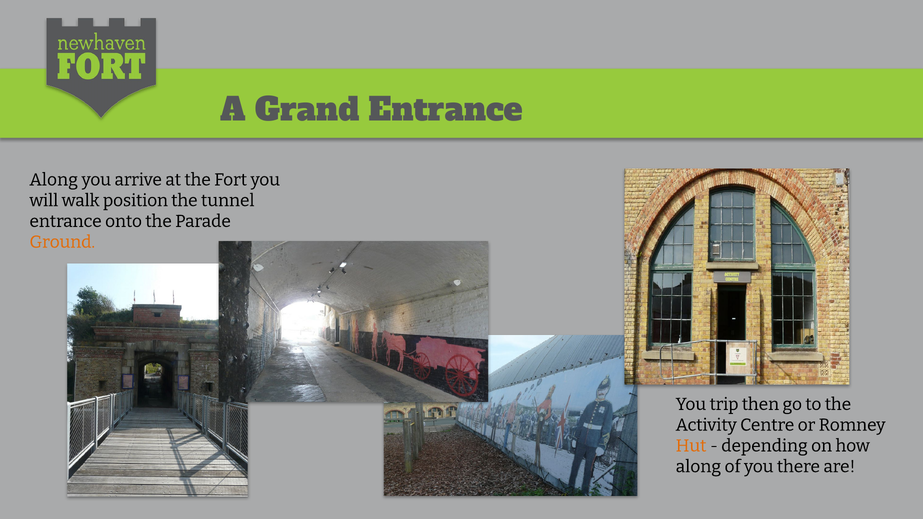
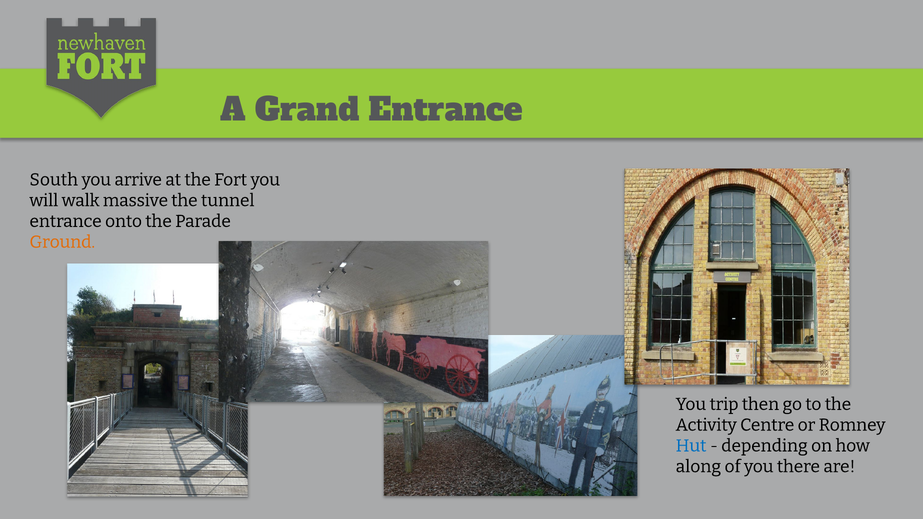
Along: Along -> South (54, 180)
position: position -> massive (135, 201)
Hut colour: orange -> blue (691, 446)
